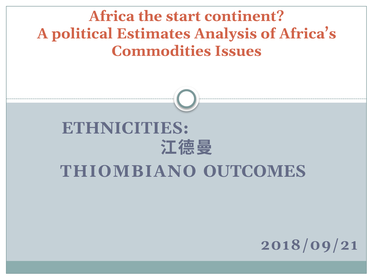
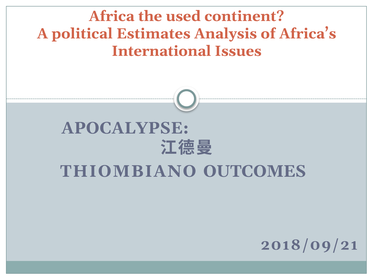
start: start -> used (183, 16)
Commodities: Commodities -> International (161, 51)
ETHNICITIES: ETHNICITIES -> APOCALYPSE (125, 128)
